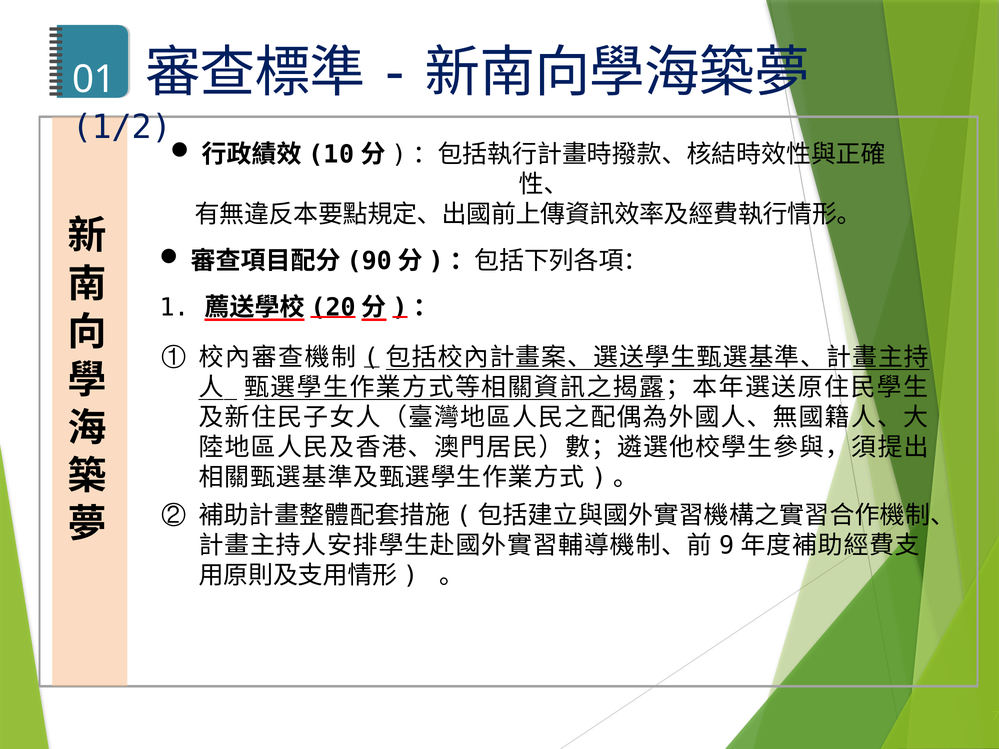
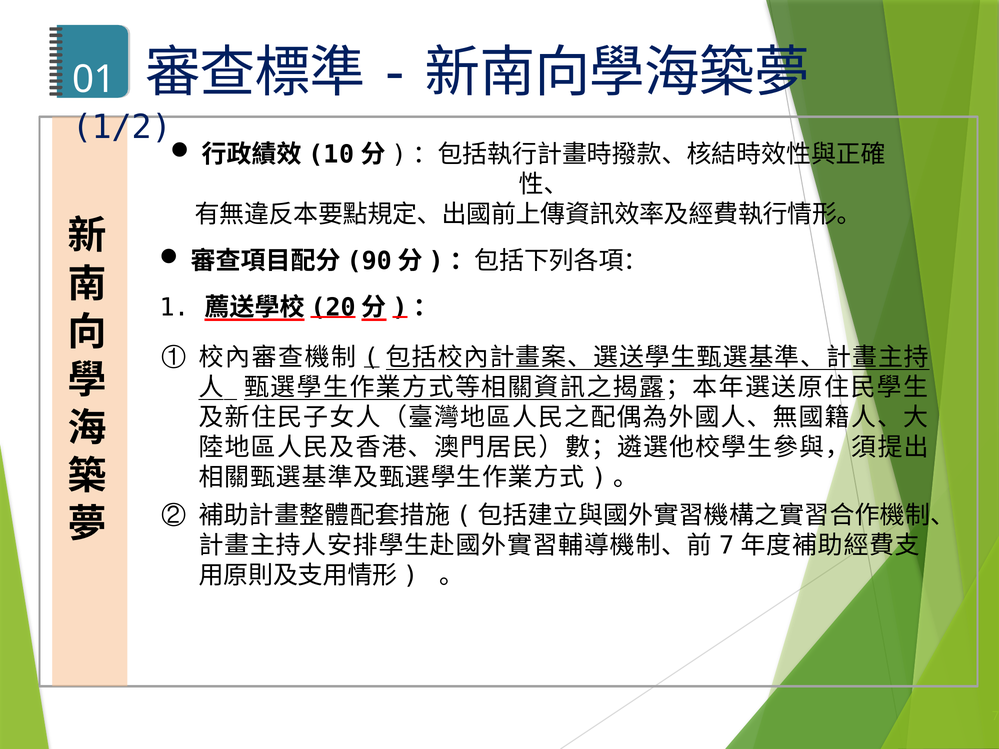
9: 9 -> 7 (727, 546)
